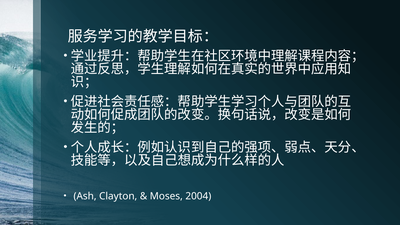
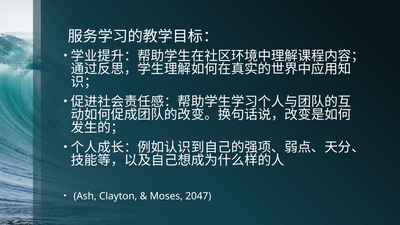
2004: 2004 -> 2047 (198, 196)
